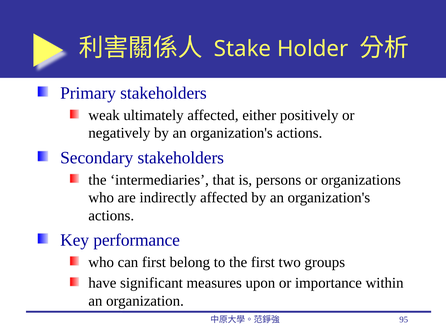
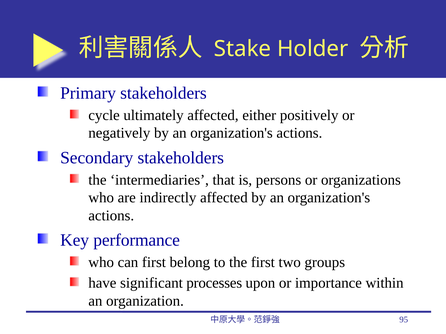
weak: weak -> cycle (104, 115)
measures: measures -> processes (214, 283)
